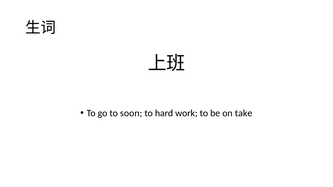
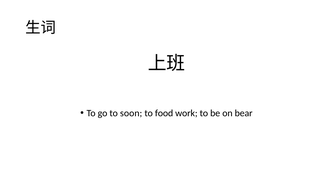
hard: hard -> food (164, 113)
take: take -> bear (244, 113)
